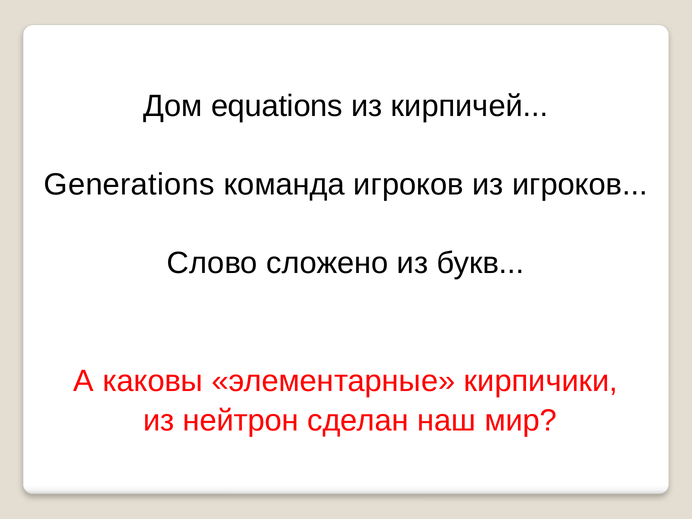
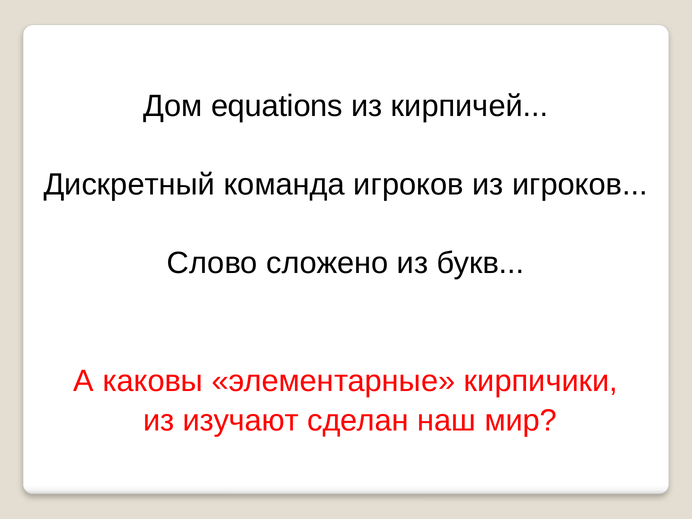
Generations: Generations -> Дискретный (129, 185)
нейтрон: нейтрон -> изучают (241, 420)
